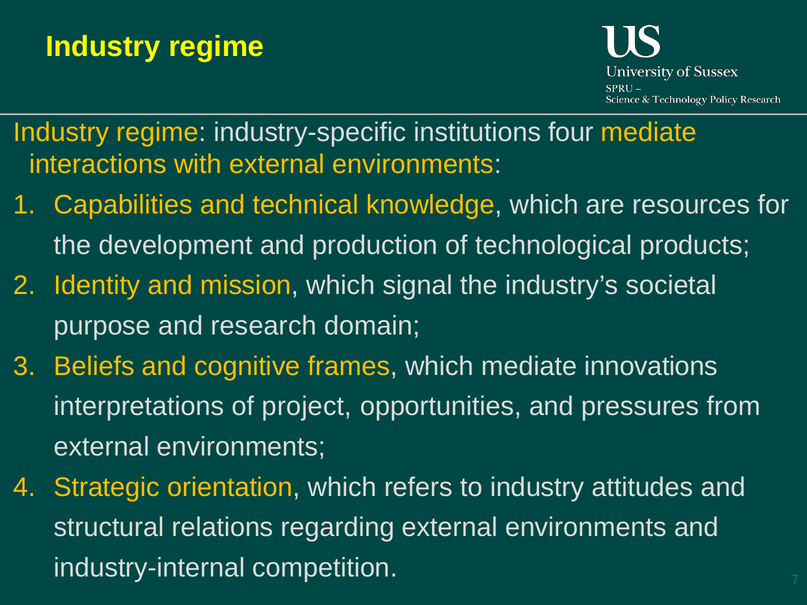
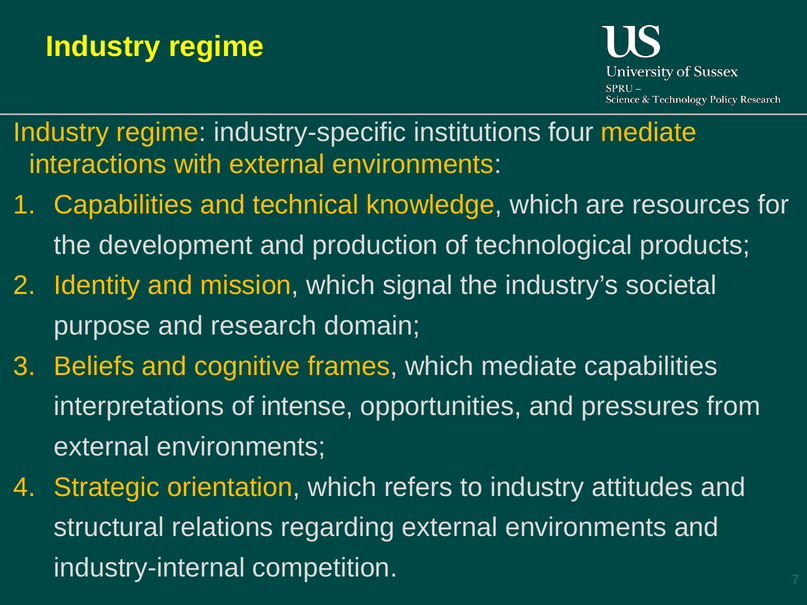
mediate innovations: innovations -> capabilities (651, 366)
project: project -> intense (307, 407)
